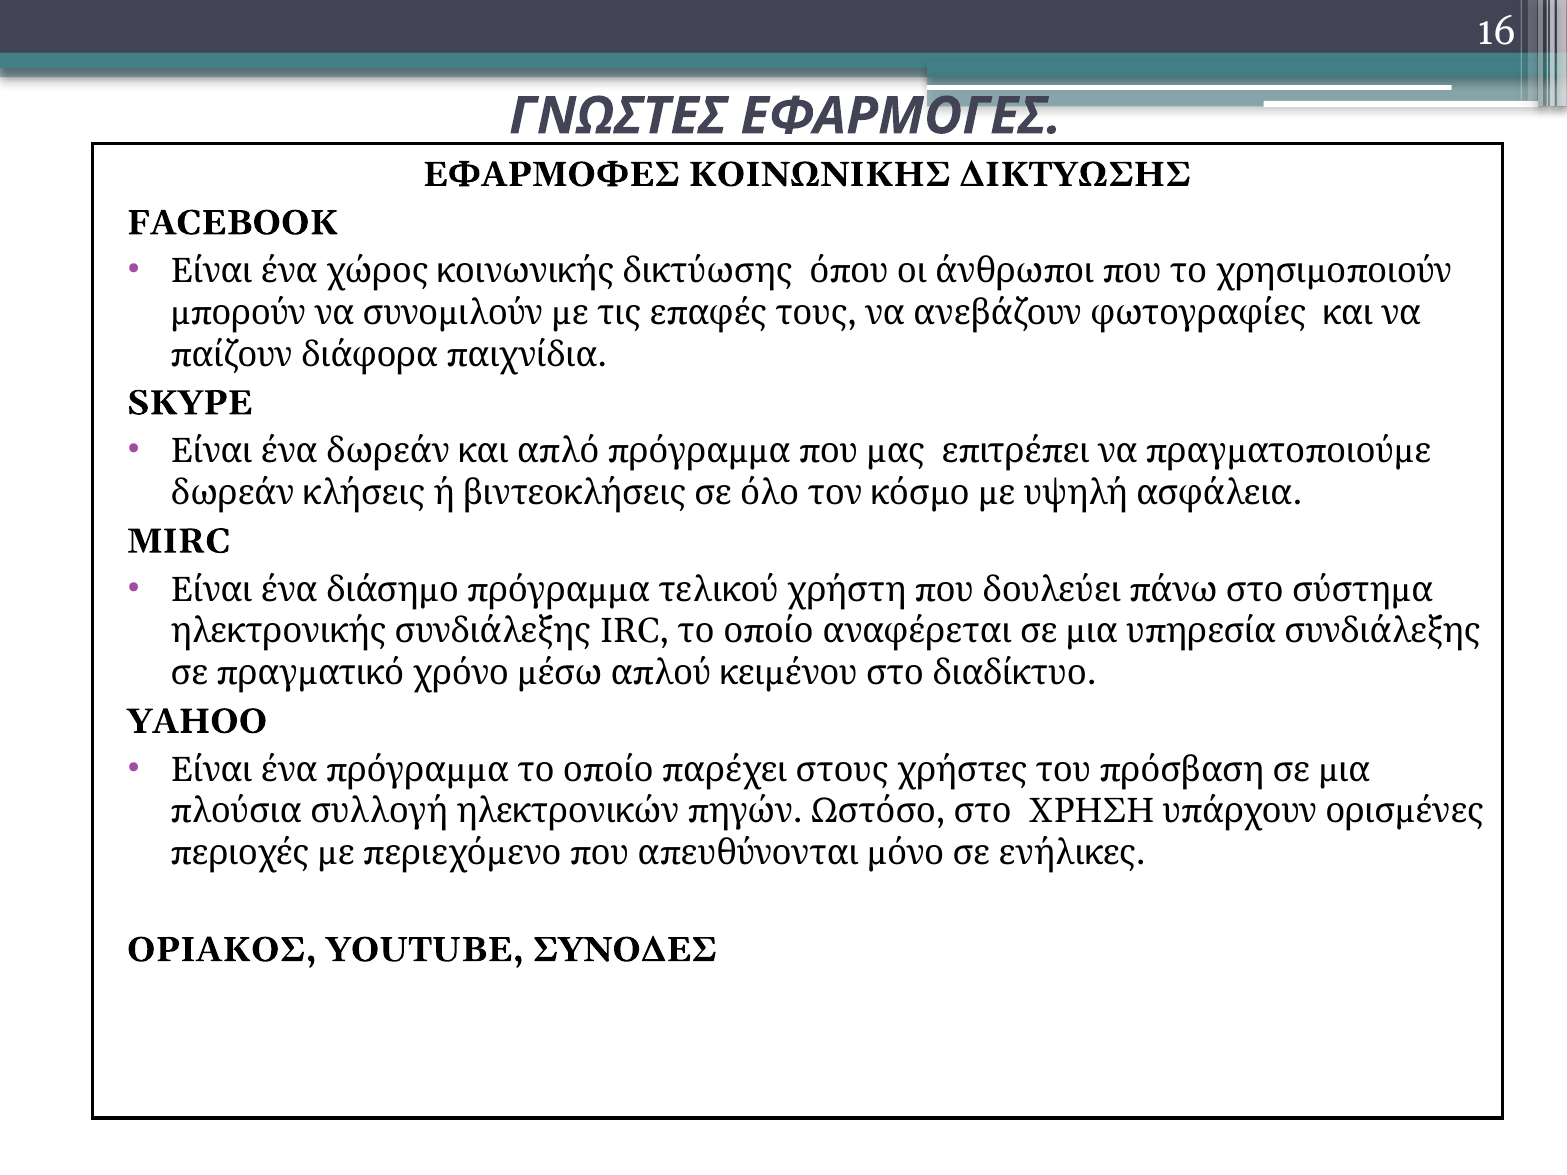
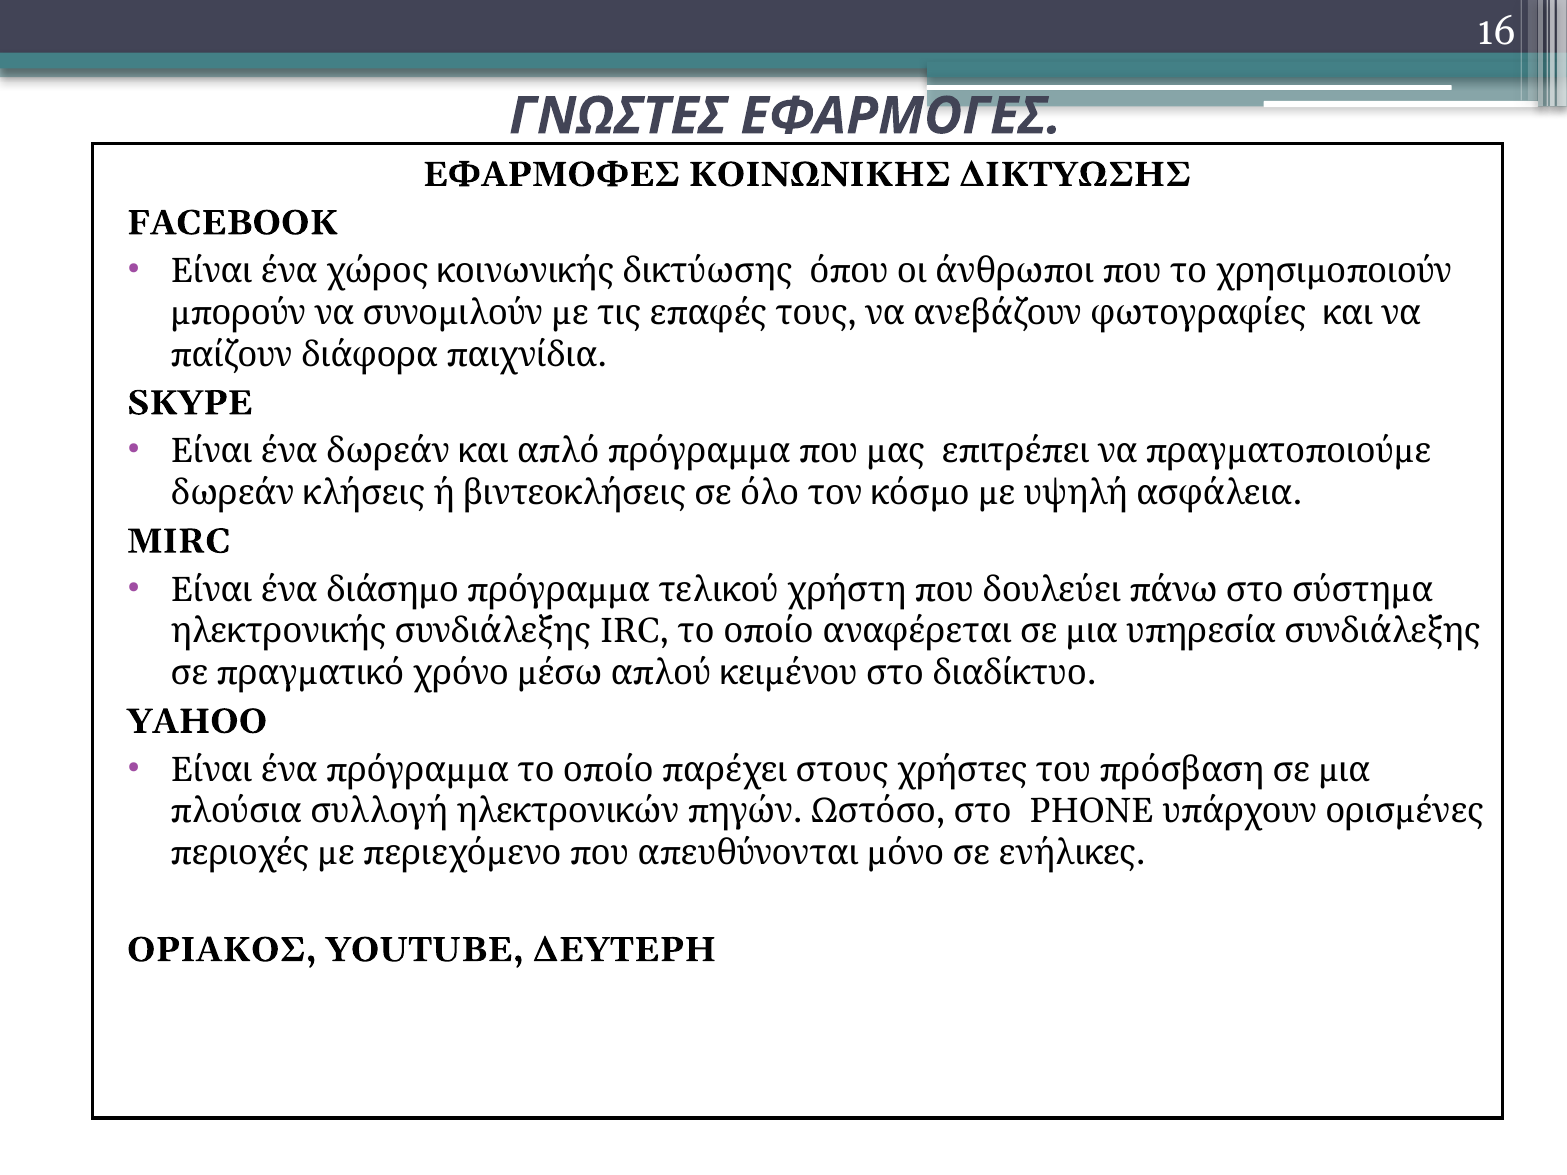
ΧΡΗΣΗ: ΧΡΗΣΗ -> PHONE (1092, 812)
ΣΥΝΟΔΕΣ: ΣΥΝΟΔΕΣ -> ΔΕΥΤΕΡΗ (624, 950)
